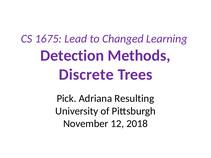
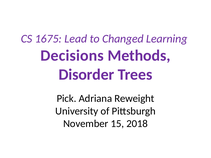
Detection: Detection -> Decisions (72, 56)
Discrete: Discrete -> Disorder (86, 75)
Resulting: Resulting -> Reweight (134, 99)
12: 12 -> 15 (117, 124)
